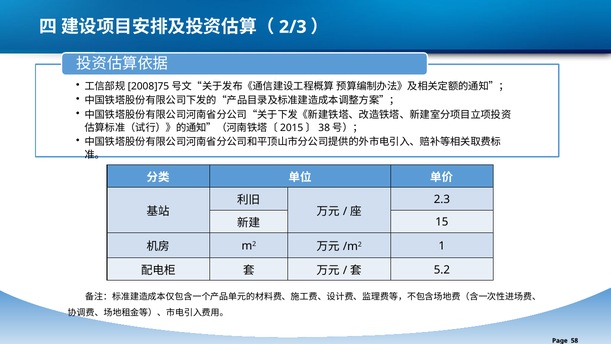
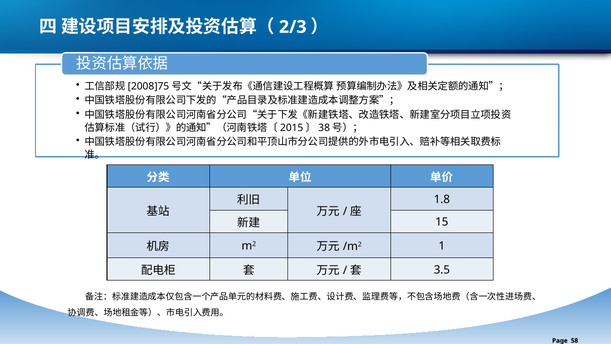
2.3: 2.3 -> 1.8 (442, 199)
5.2: 5.2 -> 3.5 (442, 270)
